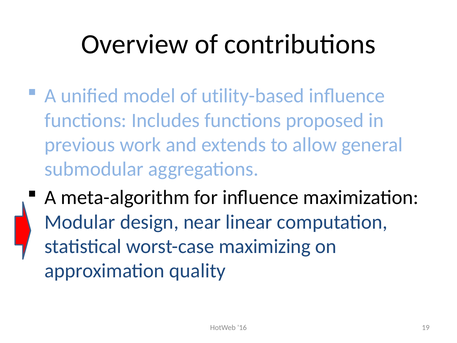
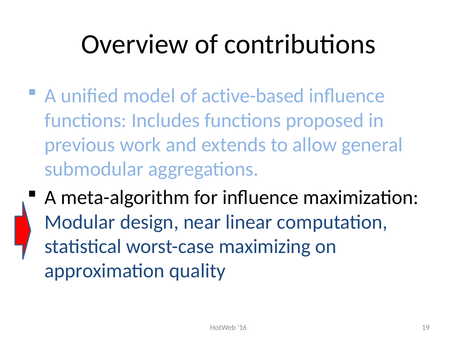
utility-based: utility-based -> active-based (253, 96)
